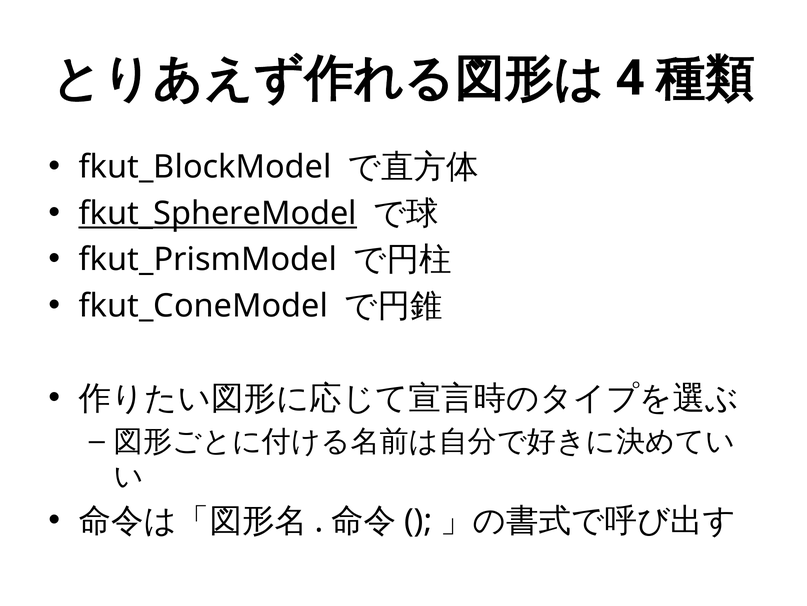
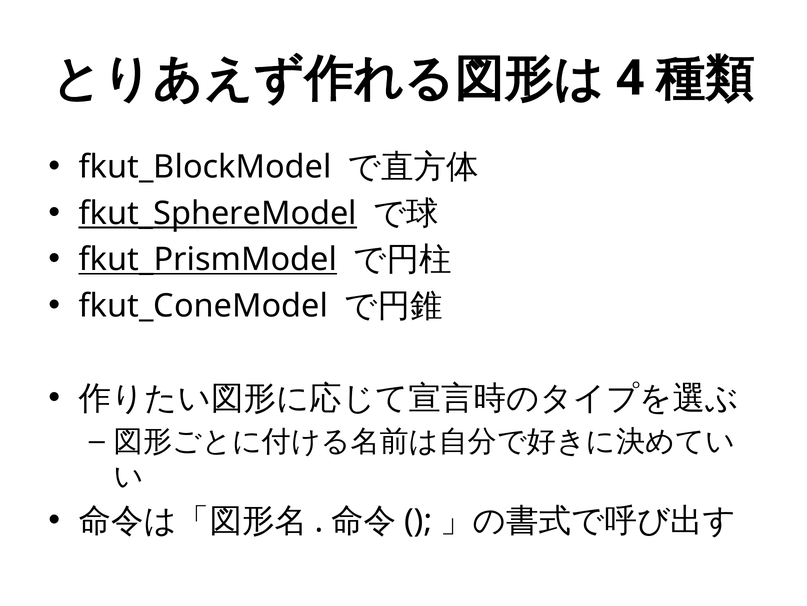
fkut_PrismModel underline: none -> present (208, 259)
